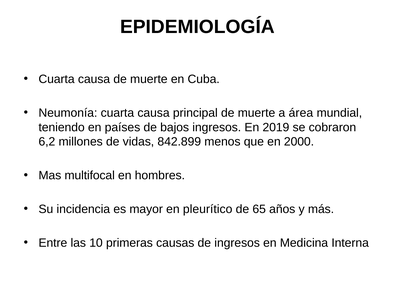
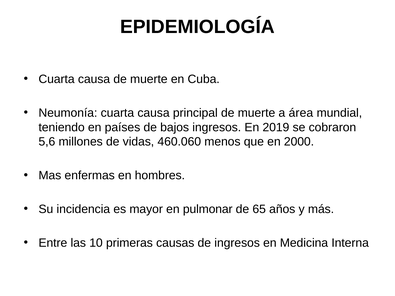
6,2: 6,2 -> 5,6 (47, 142)
842.899: 842.899 -> 460.060 (179, 142)
multifocal: multifocal -> enfermas (90, 176)
pleurítico: pleurítico -> pulmonar (208, 209)
